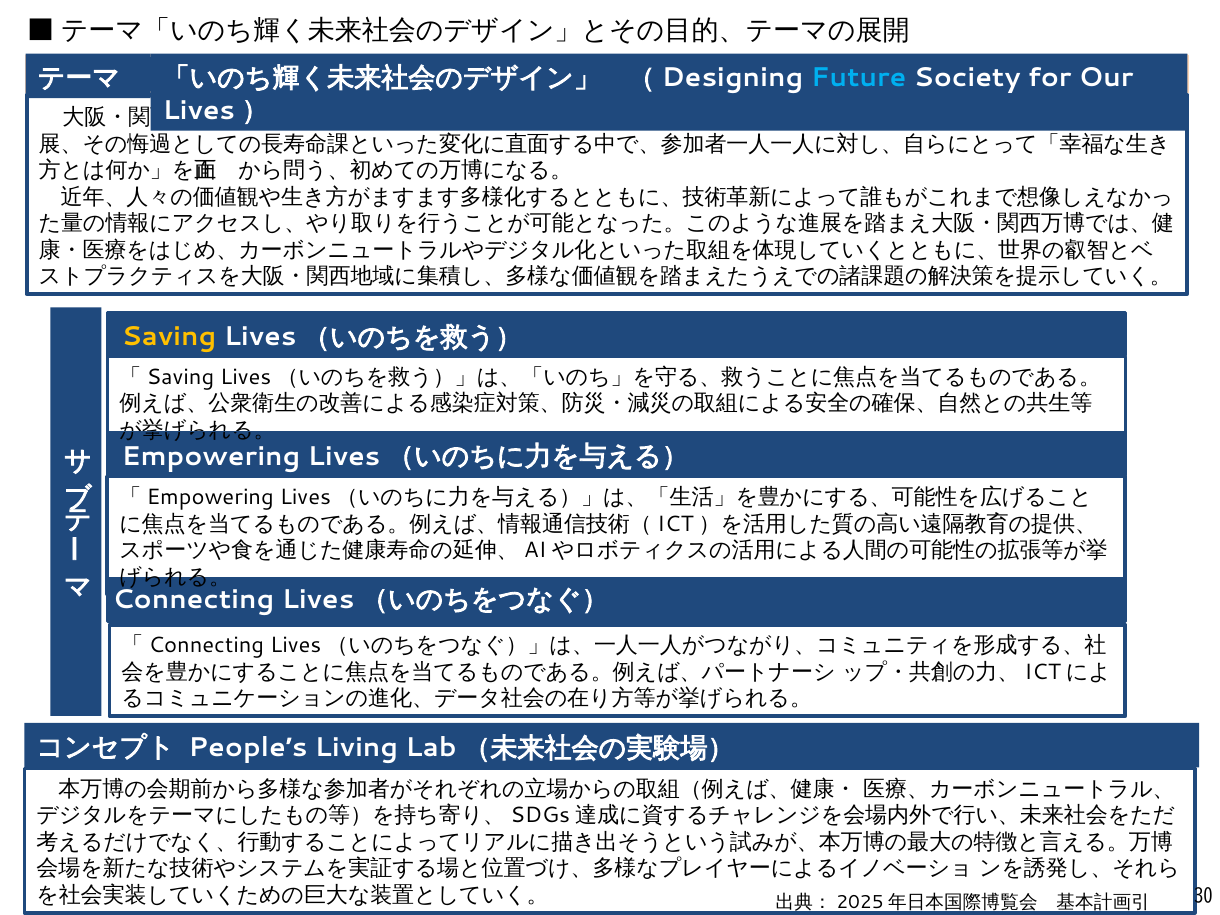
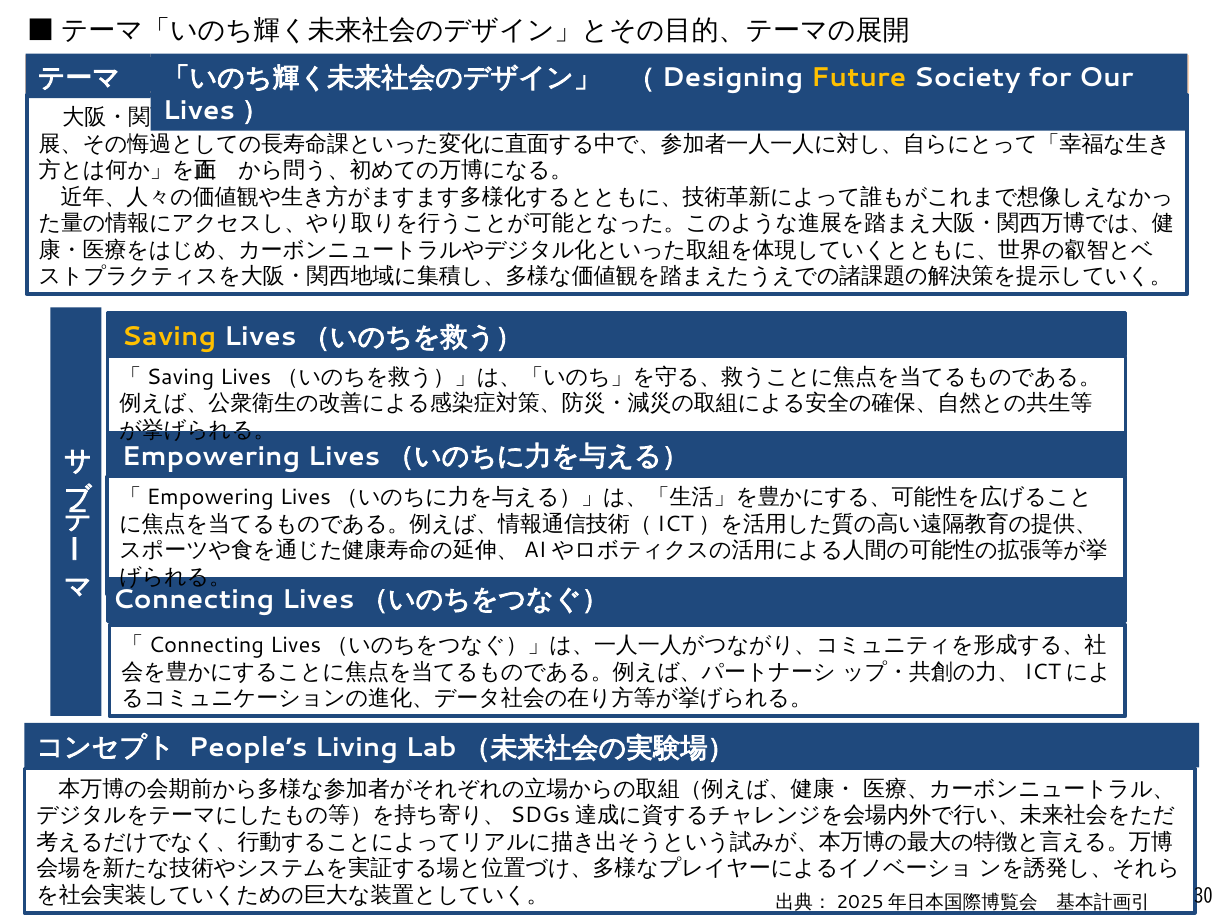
Future colour: light blue -> yellow (859, 78)
